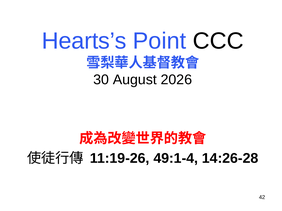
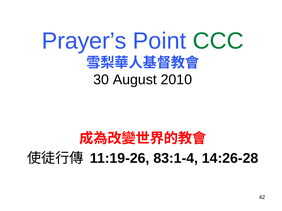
Hearts’s: Hearts’s -> Prayer’s (84, 41)
CCC colour: black -> green (218, 41)
2026: 2026 -> 2010 (176, 80)
49:1-4: 49:1-4 -> 83:1-4 (176, 159)
